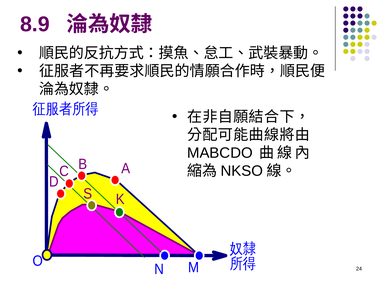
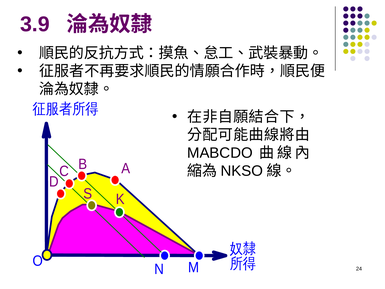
8.9: 8.9 -> 3.9 (35, 24)
